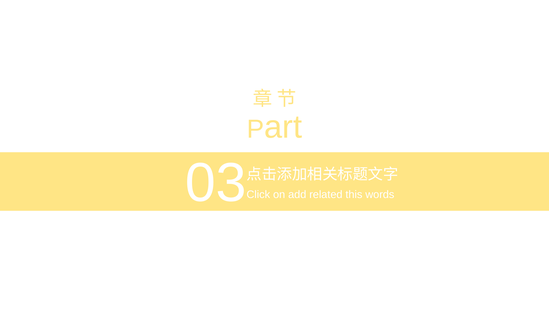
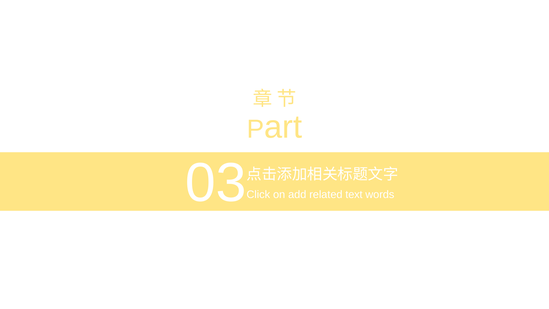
this: this -> text (354, 194)
